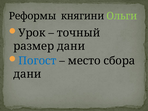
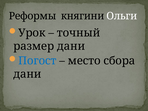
Ольги colour: light green -> white (122, 16)
